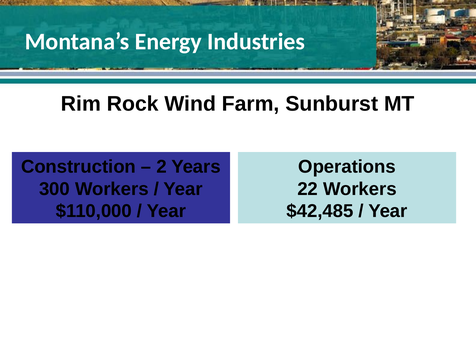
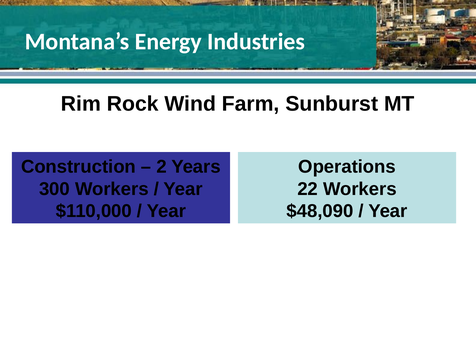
$42,485: $42,485 -> $48,090 (320, 211)
